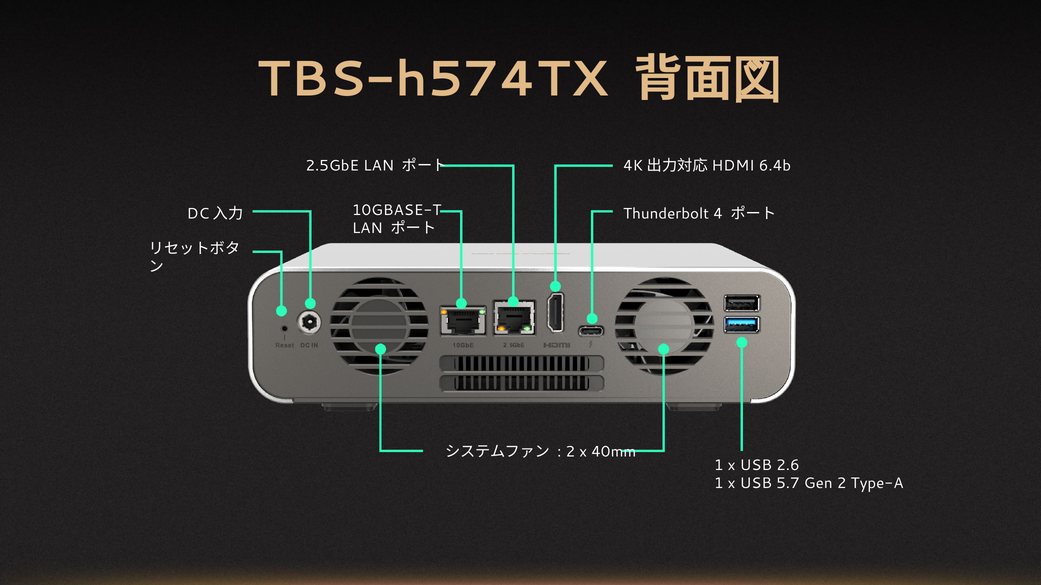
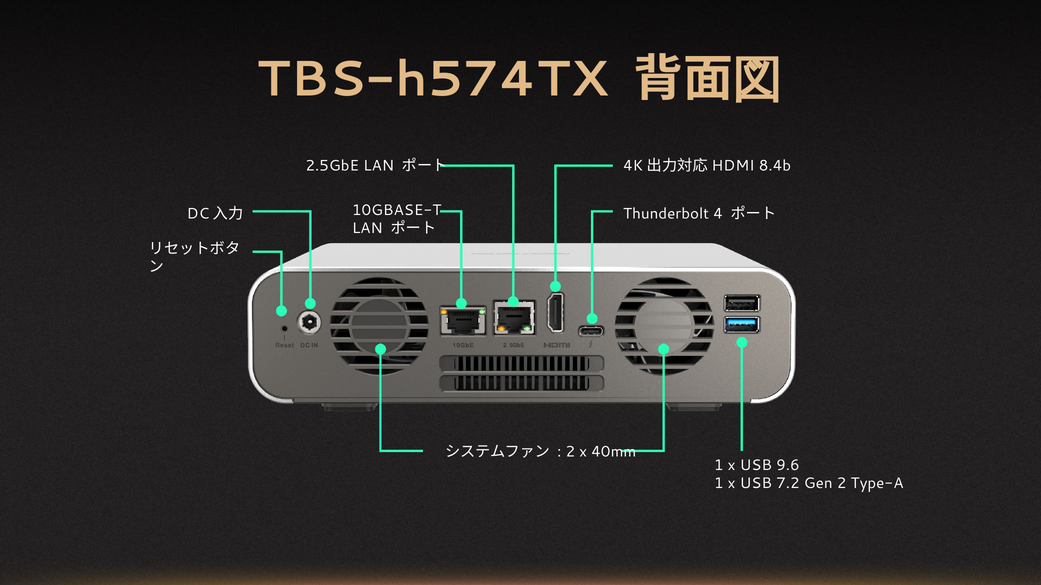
6.4b: 6.4b -> 8.4b (775, 166)
2.6: 2.6 -> 9.6 (788, 465)
5.7: 5.7 -> 7.2 (788, 484)
